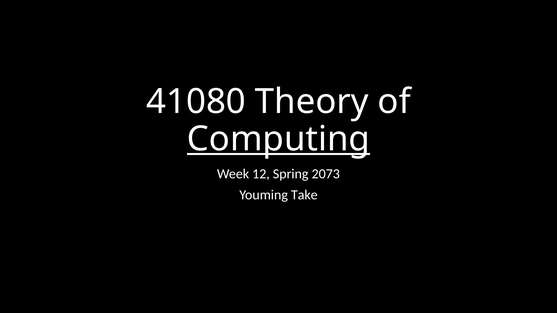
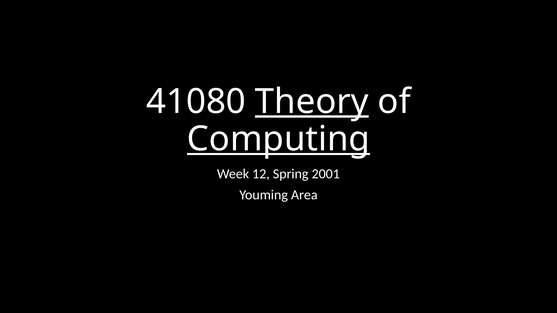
Theory underline: none -> present (312, 102)
2073: 2073 -> 2001 (326, 174)
Take: Take -> Area (304, 195)
